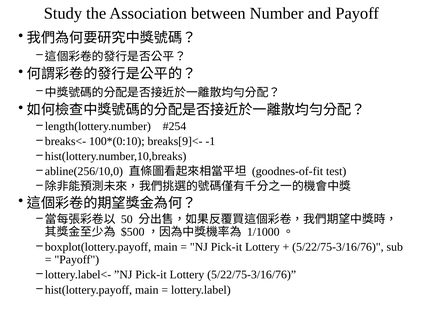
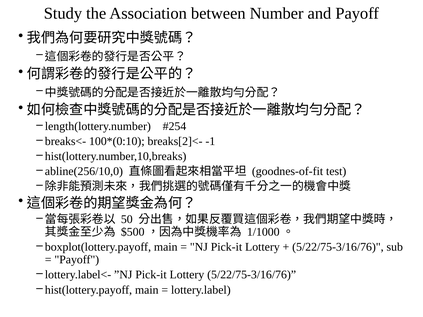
breaks[9]<-: breaks[9]<- -> breaks[2]<- (175, 141)
